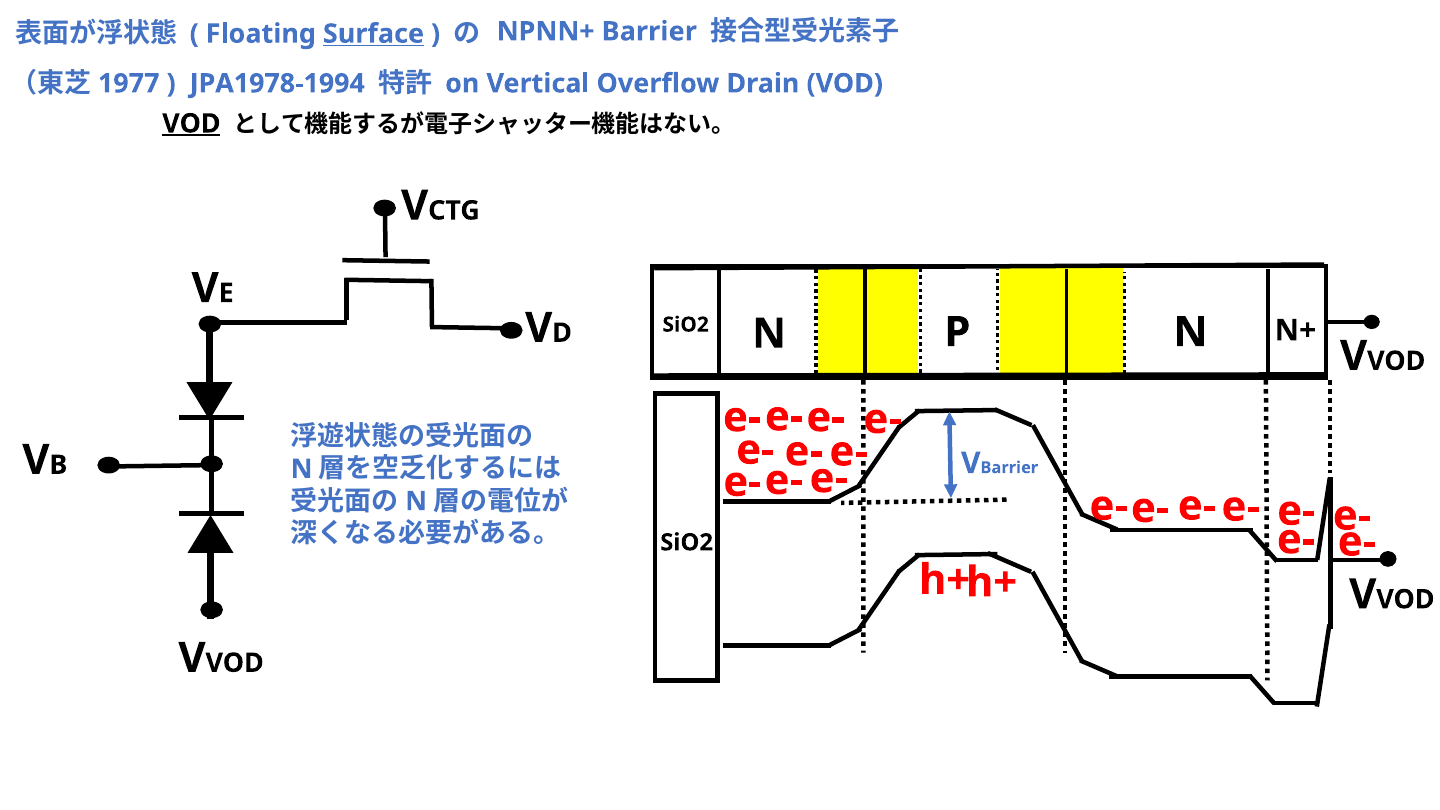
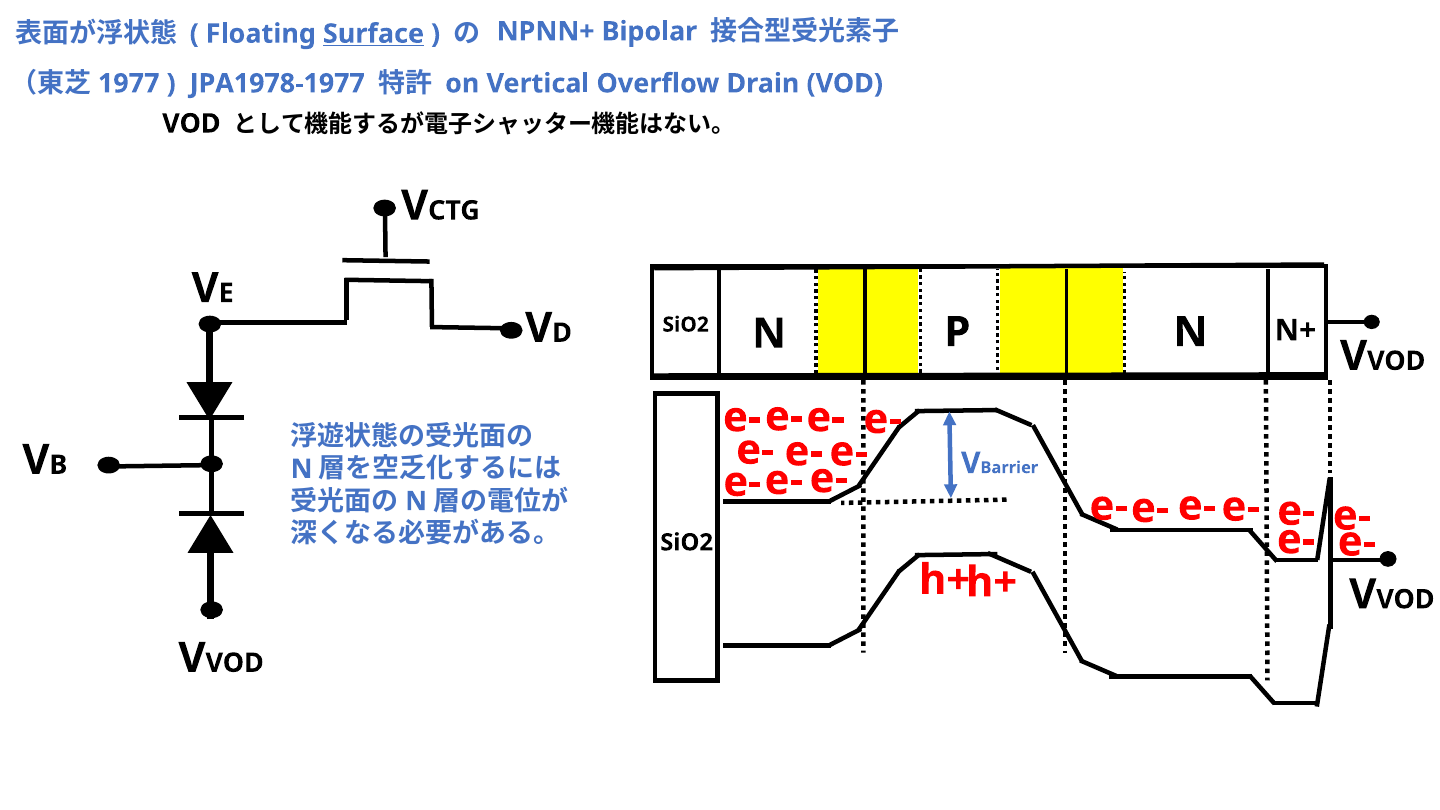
NPNN+ Barrier: Barrier -> Bipolar (649, 32)
JPA1978-1994: JPA1978-1994 -> JPA1978-1977 (277, 84)
VOD underline: present -> none (191, 124)
